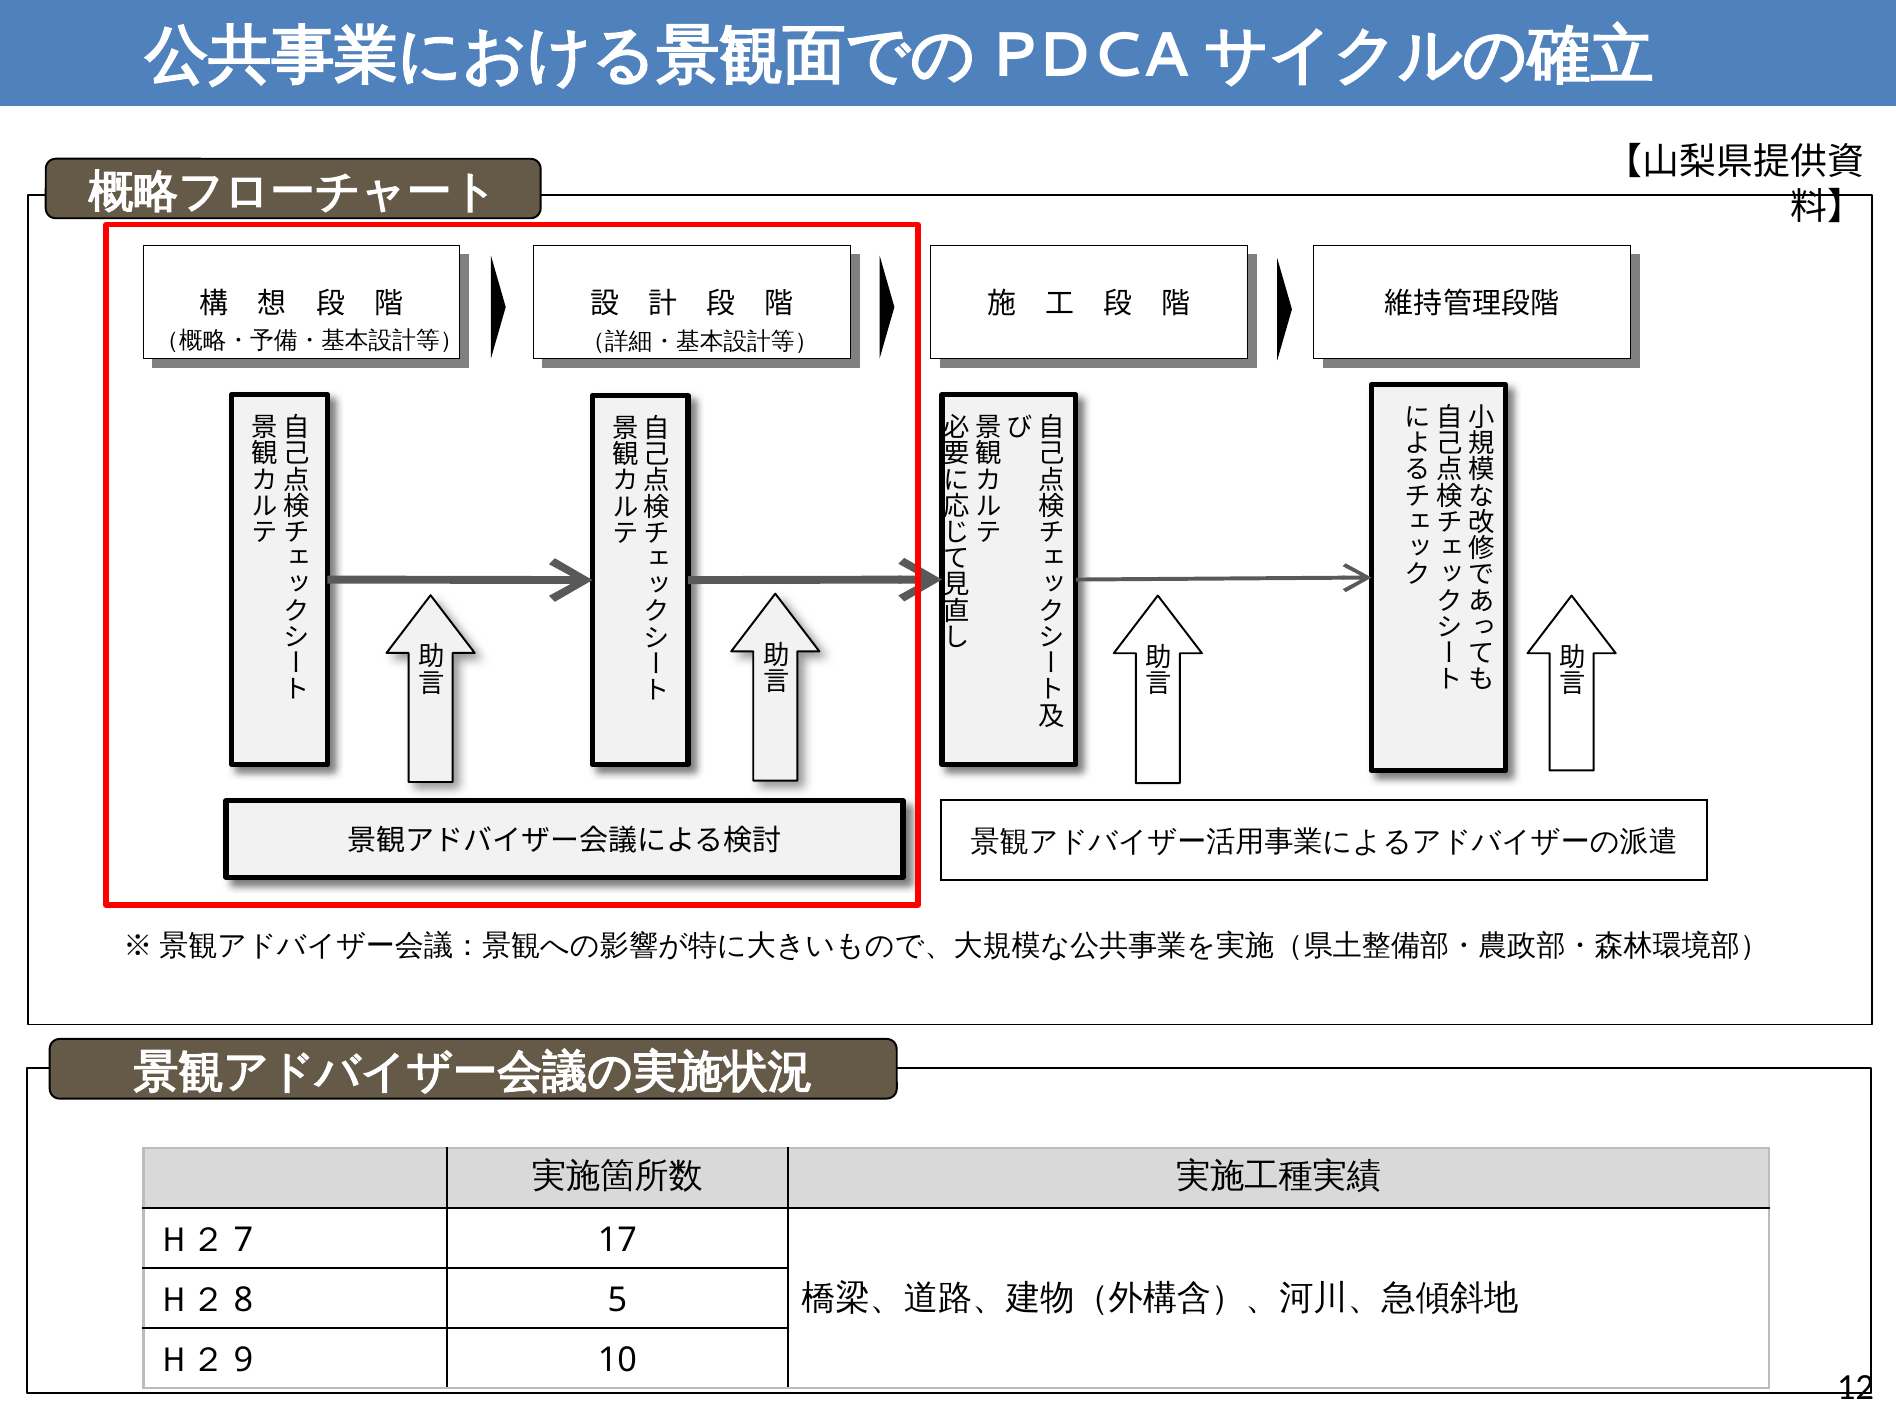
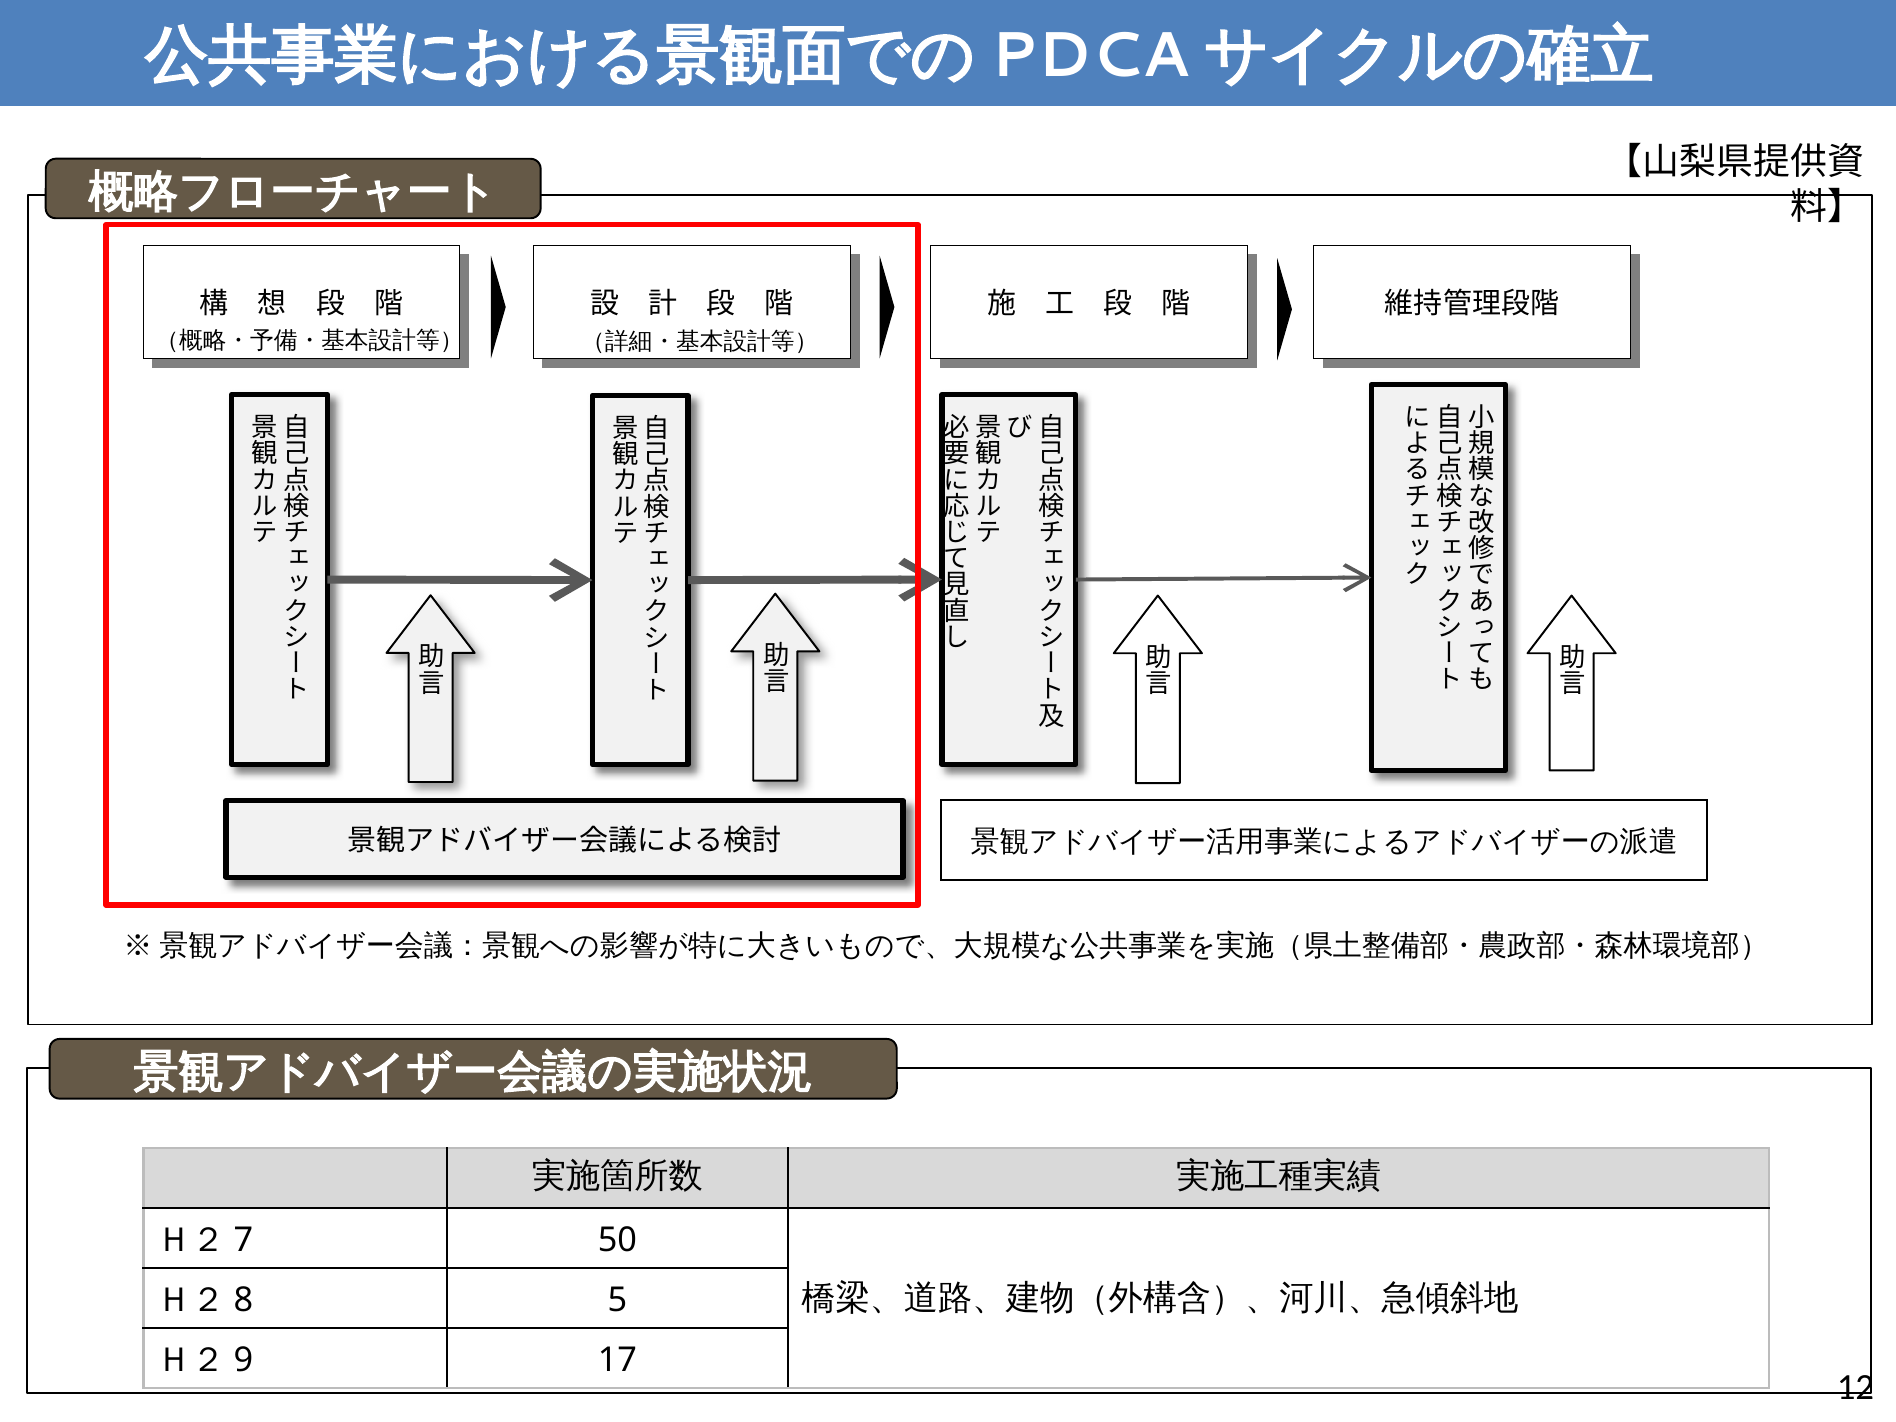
17: 17 -> 50 (617, 1240)
10: 10 -> 17 (617, 1360)
